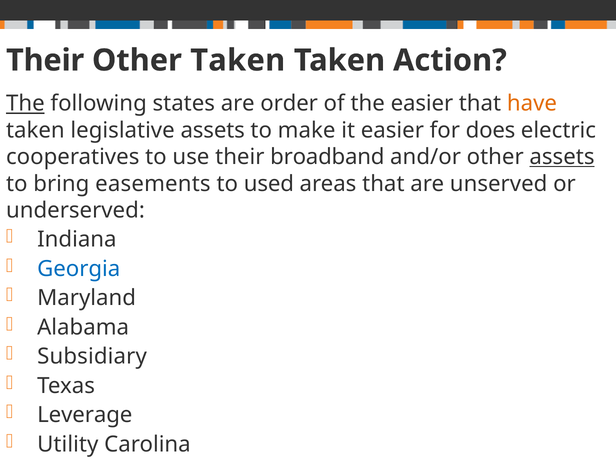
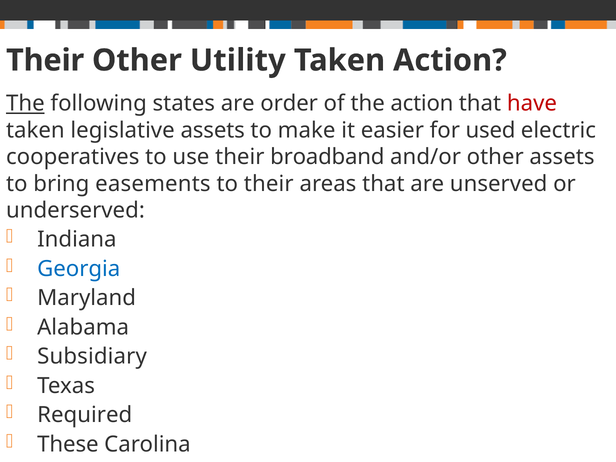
Other Taken: Taken -> Utility (238, 60)
the easier: easier -> action (422, 104)
have colour: orange -> red (532, 104)
does: does -> used (491, 130)
assets underline: present -> none (562, 157)
to used: used -> their (269, 184)
Leverage: Leverage -> Required (85, 415)
Utility: Utility -> These (68, 444)
